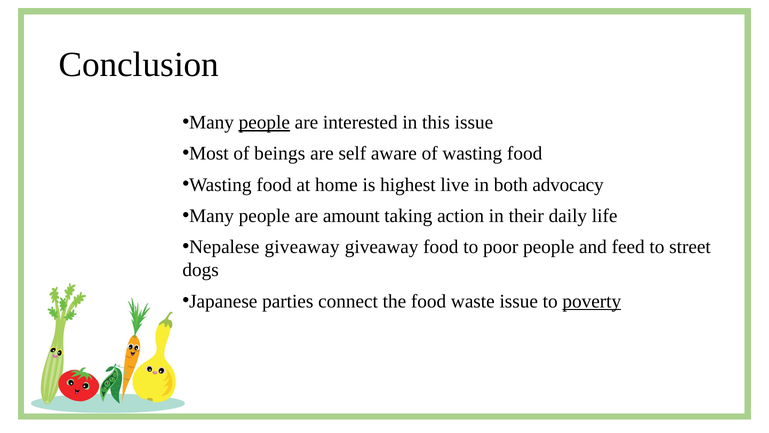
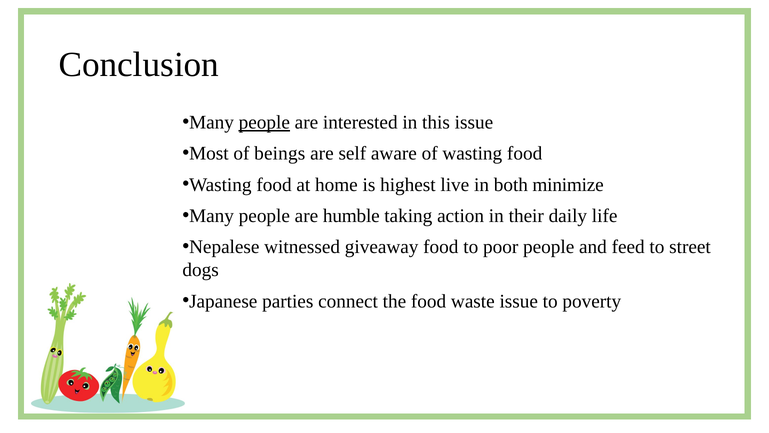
advocacy: advocacy -> minimize (568, 185)
amount: amount -> humble (351, 216)
Nepalese giveaway: giveaway -> witnessed (302, 247)
poverty underline: present -> none (592, 301)
